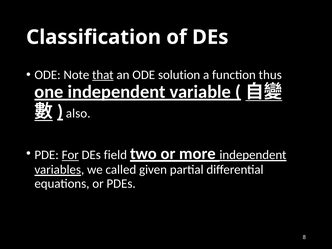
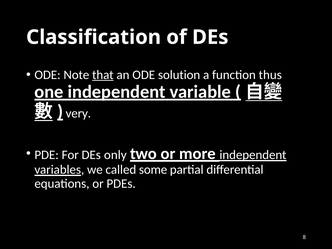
also: also -> very (78, 113)
For underline: present -> none (70, 155)
field: field -> only (115, 155)
given: given -> some (153, 170)
